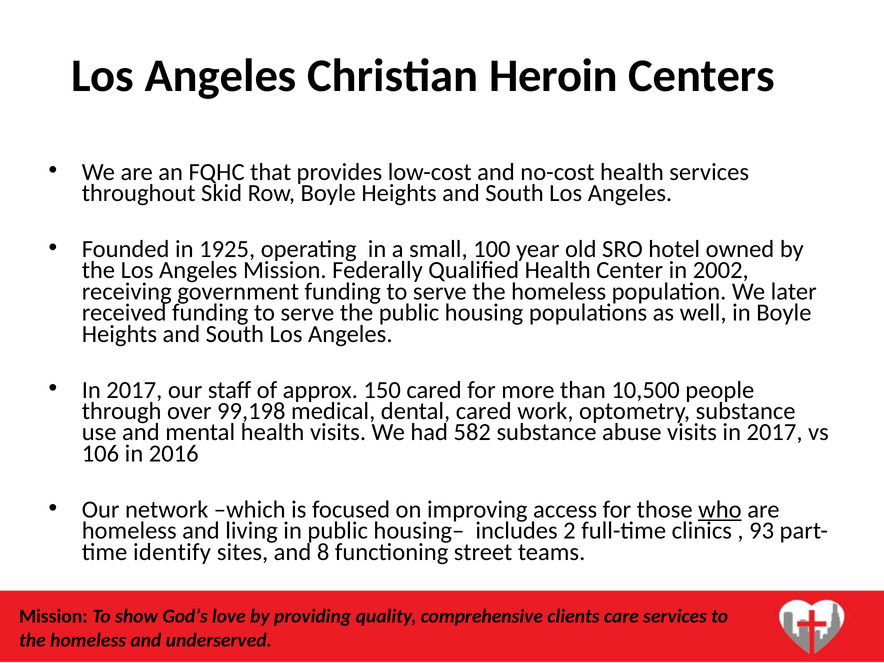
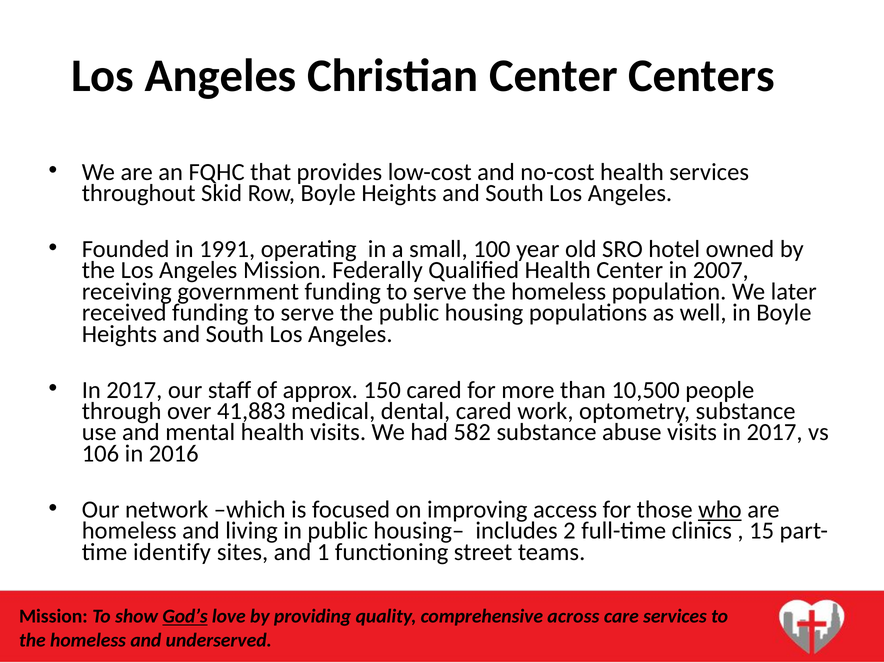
Christian Heroin: Heroin -> Center (553, 76)
1925: 1925 -> 1991 (227, 249)
2002: 2002 -> 2007 (721, 270)
99,198: 99,198 -> 41,883 (251, 411)
93: 93 -> 15 (762, 531)
8: 8 -> 1 (323, 552)
God’s underline: none -> present (185, 616)
clients: clients -> across (573, 616)
